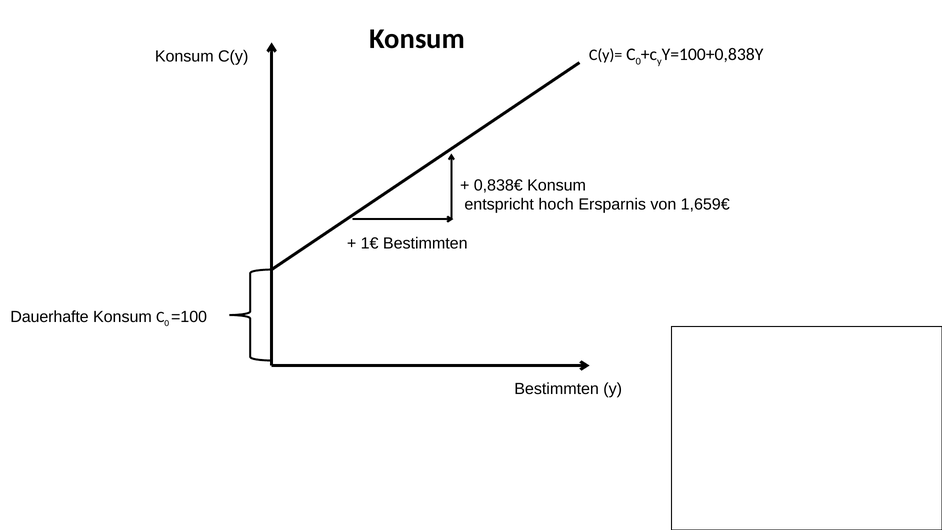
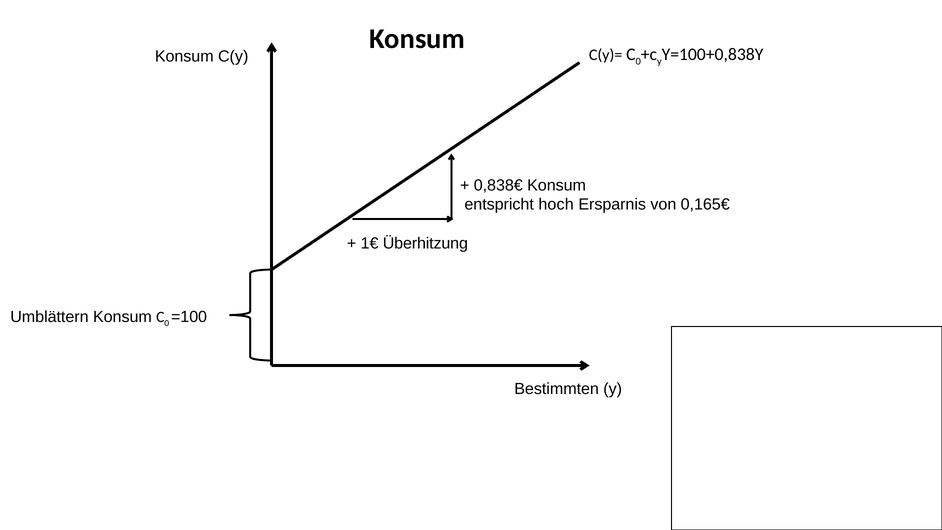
1,659€: 1,659€ -> 0,165€ (705, 205)
1€ Bestimmten: Bestimmten -> Überhitzung (425, 243)
Dauerhafte: Dauerhafte -> Umblättern (49, 317)
